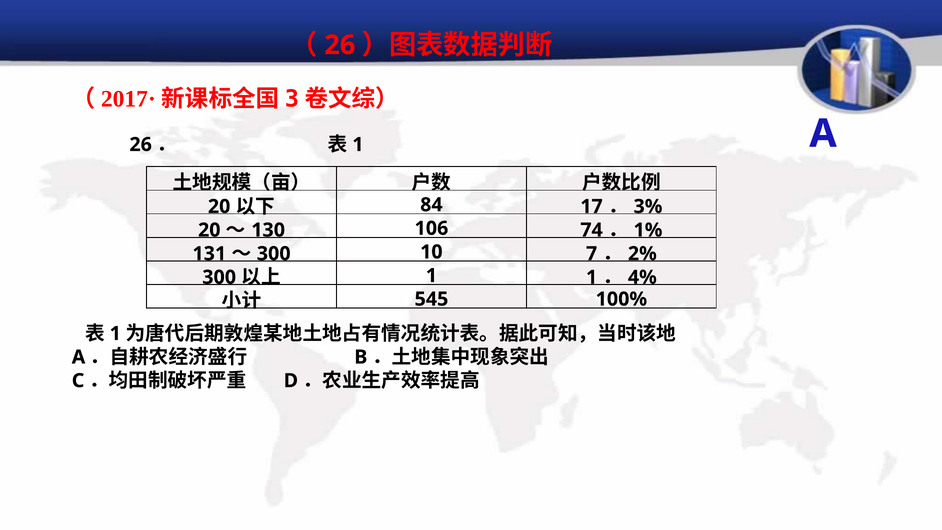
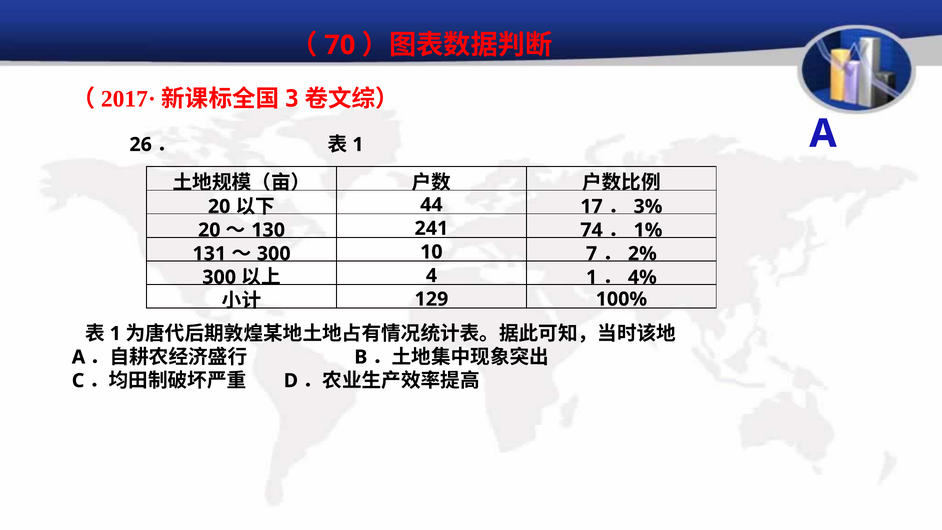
26: 26 -> 70 (340, 45)
84: 84 -> 44 (431, 205)
106: 106 -> 241 (431, 228)
1: 1 -> 4 (431, 275)
545: 545 -> 129 (431, 299)
